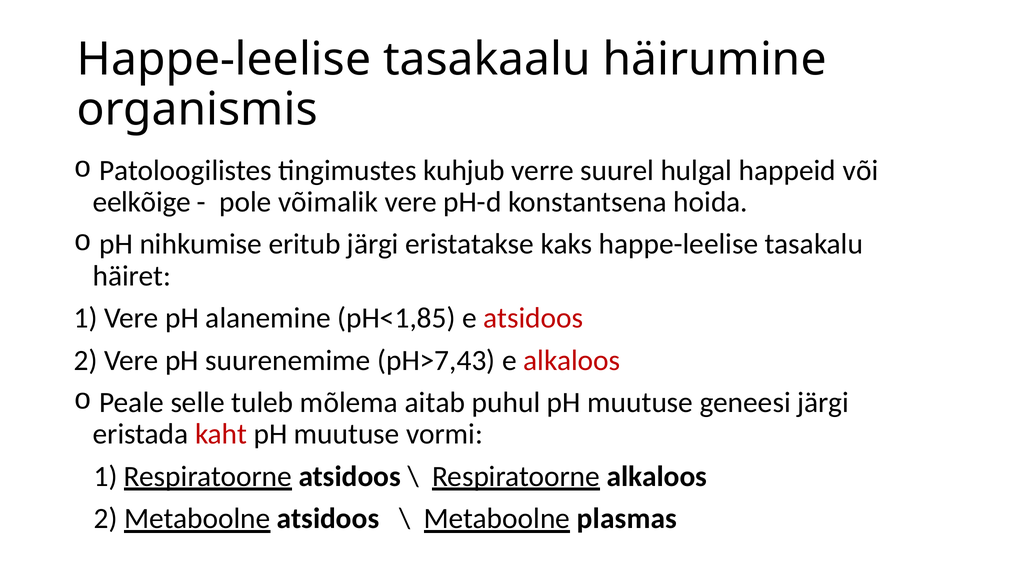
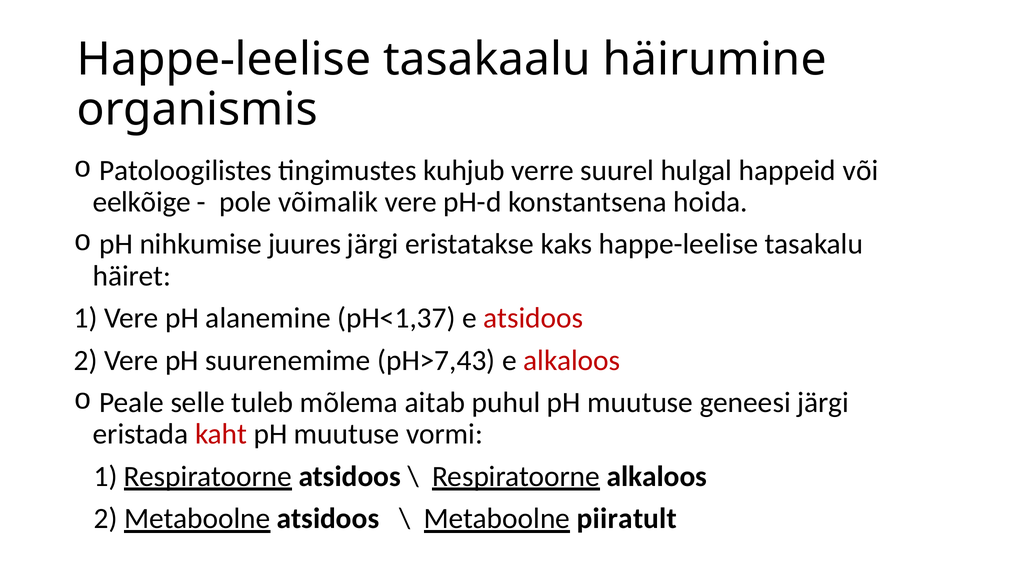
eritub: eritub -> juures (305, 245)
pH<1,85: pH<1,85 -> pH<1,37 (396, 318)
plasmas: plasmas -> piiratult (627, 519)
